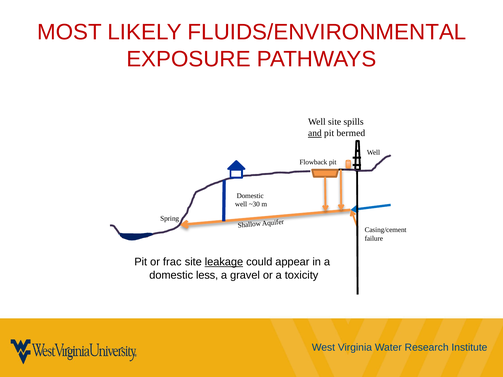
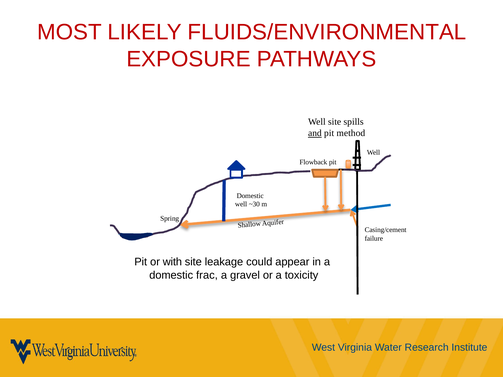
bermed: bermed -> method (351, 133)
frac: frac -> with (172, 262)
leakage underline: present -> none (224, 262)
less: less -> frac (207, 275)
